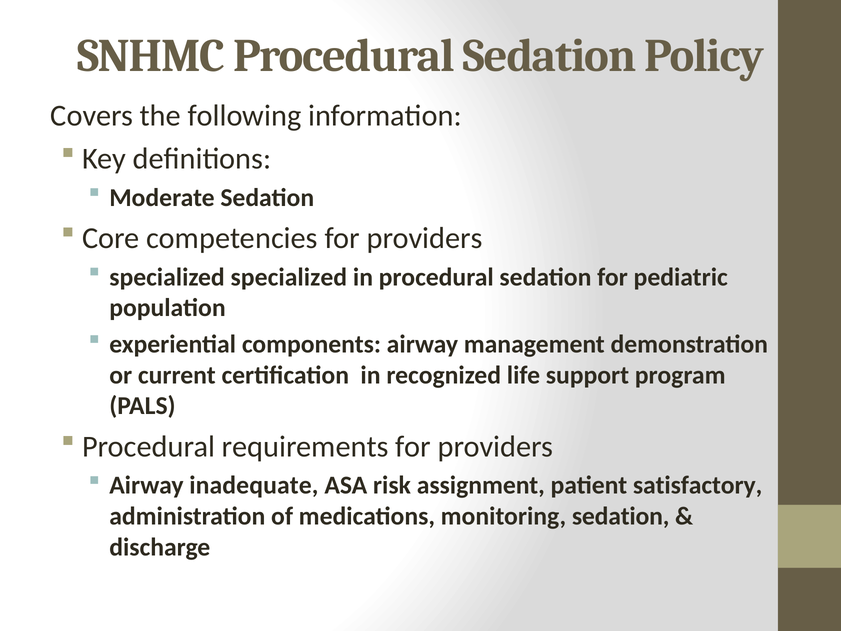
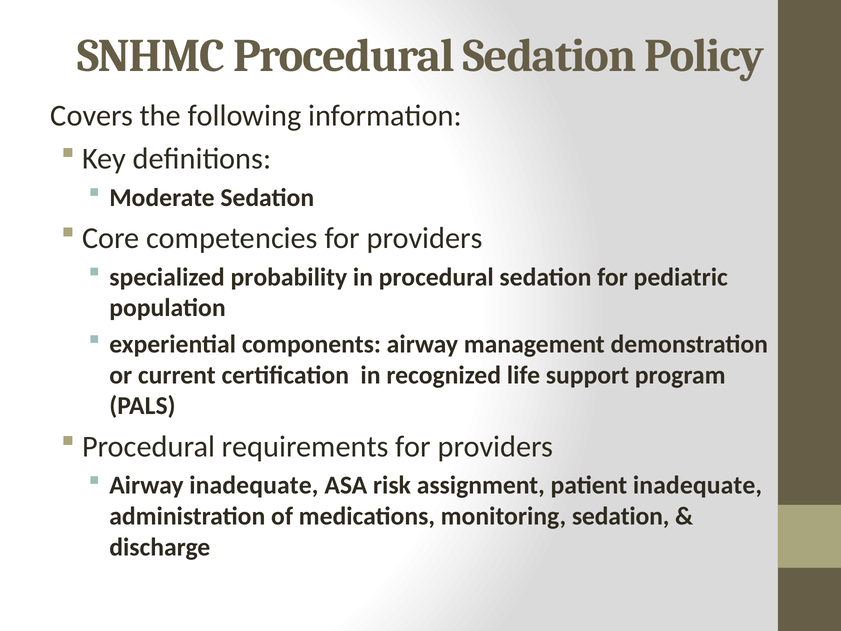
specialized specialized: specialized -> probability (289, 277)
patient satisfactory: satisfactory -> inadequate (698, 485)
